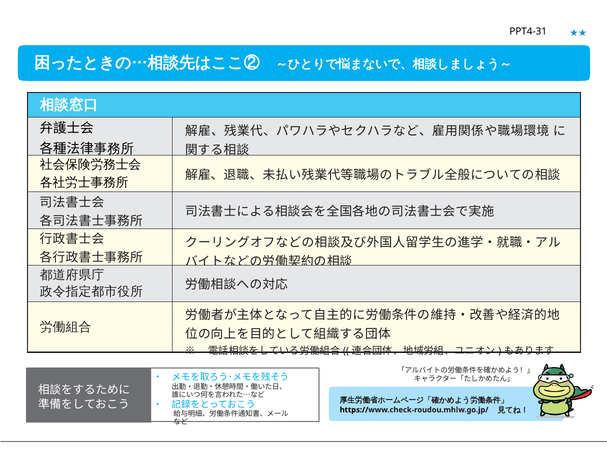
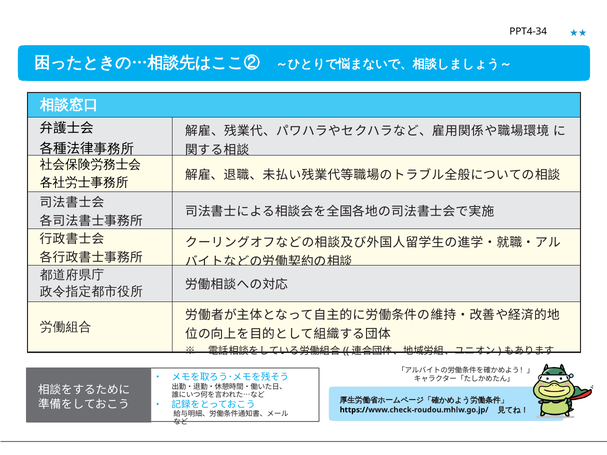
PPT4-31: PPT4-31 -> PPT4-34 (528, 32)
